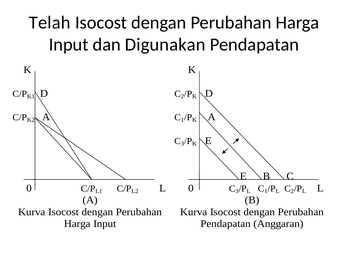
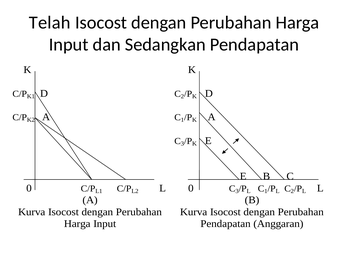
Digunakan: Digunakan -> Sedangkan (165, 45)
